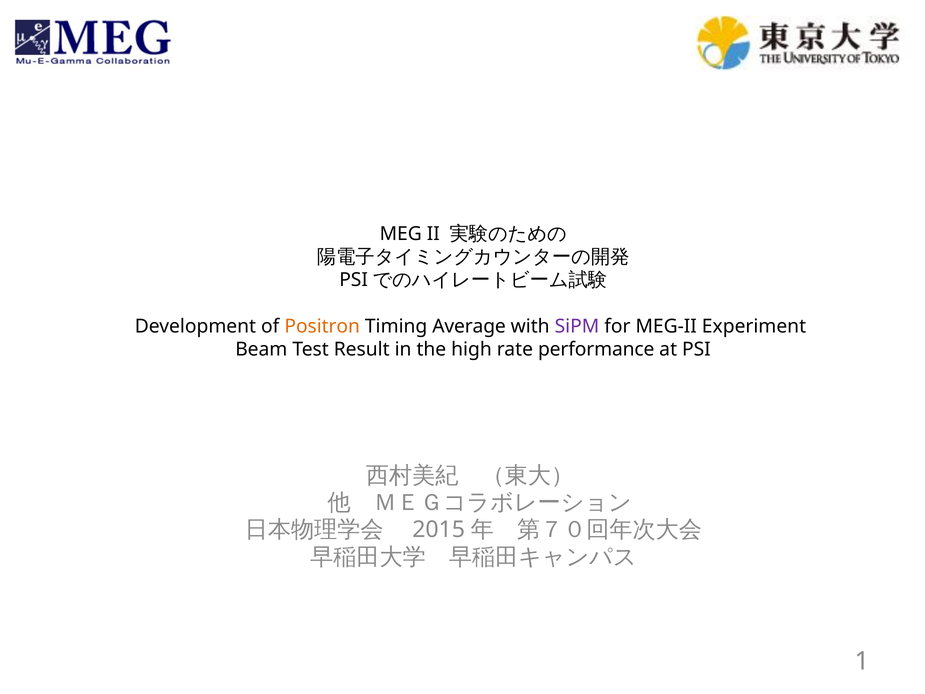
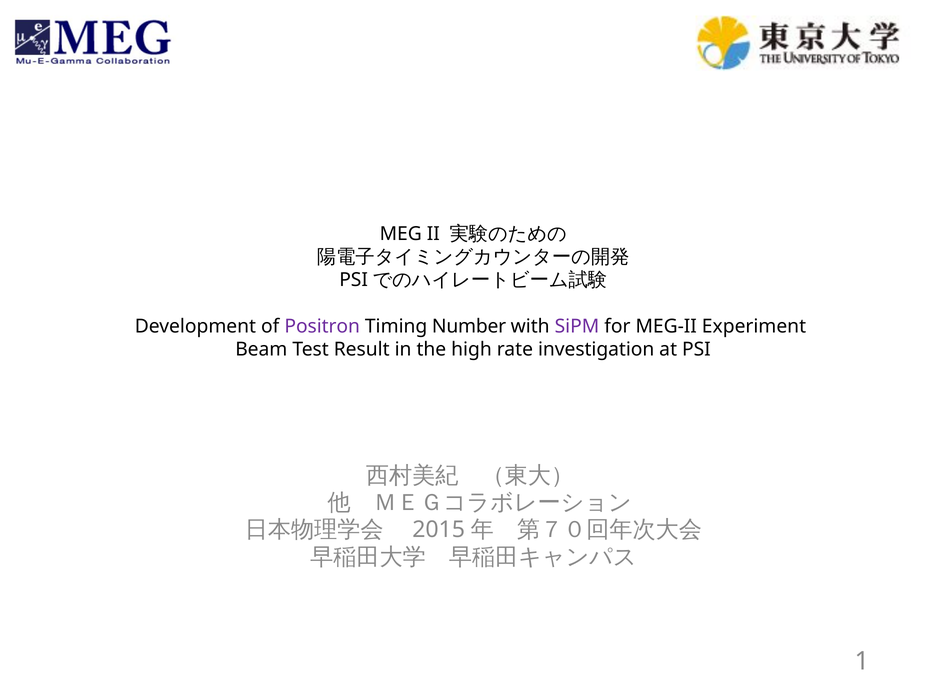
Positron colour: orange -> purple (322, 326)
Average: Average -> Number (469, 326)
performance: performance -> investigation (596, 349)
